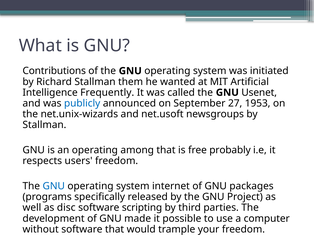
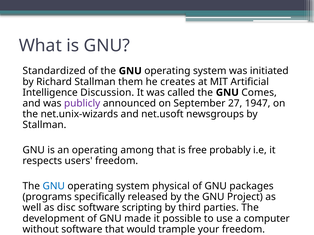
Contributions: Contributions -> Standardized (54, 71)
wanted: wanted -> creates (178, 82)
Frequently: Frequently -> Discussion (107, 93)
Usenet: Usenet -> Comes (259, 93)
publicly colour: blue -> purple (82, 104)
1953: 1953 -> 1947 (258, 104)
internet: internet -> physical (171, 186)
